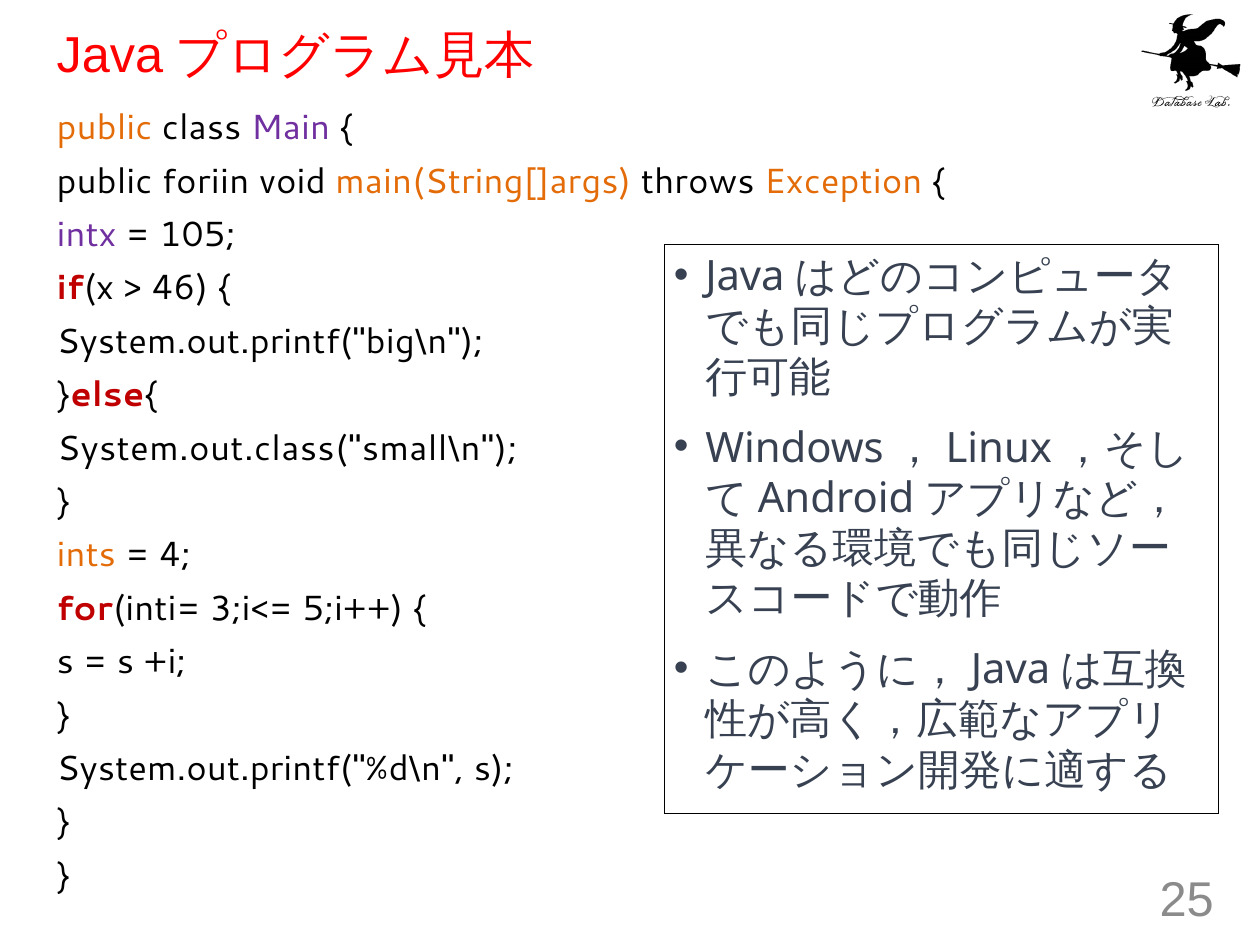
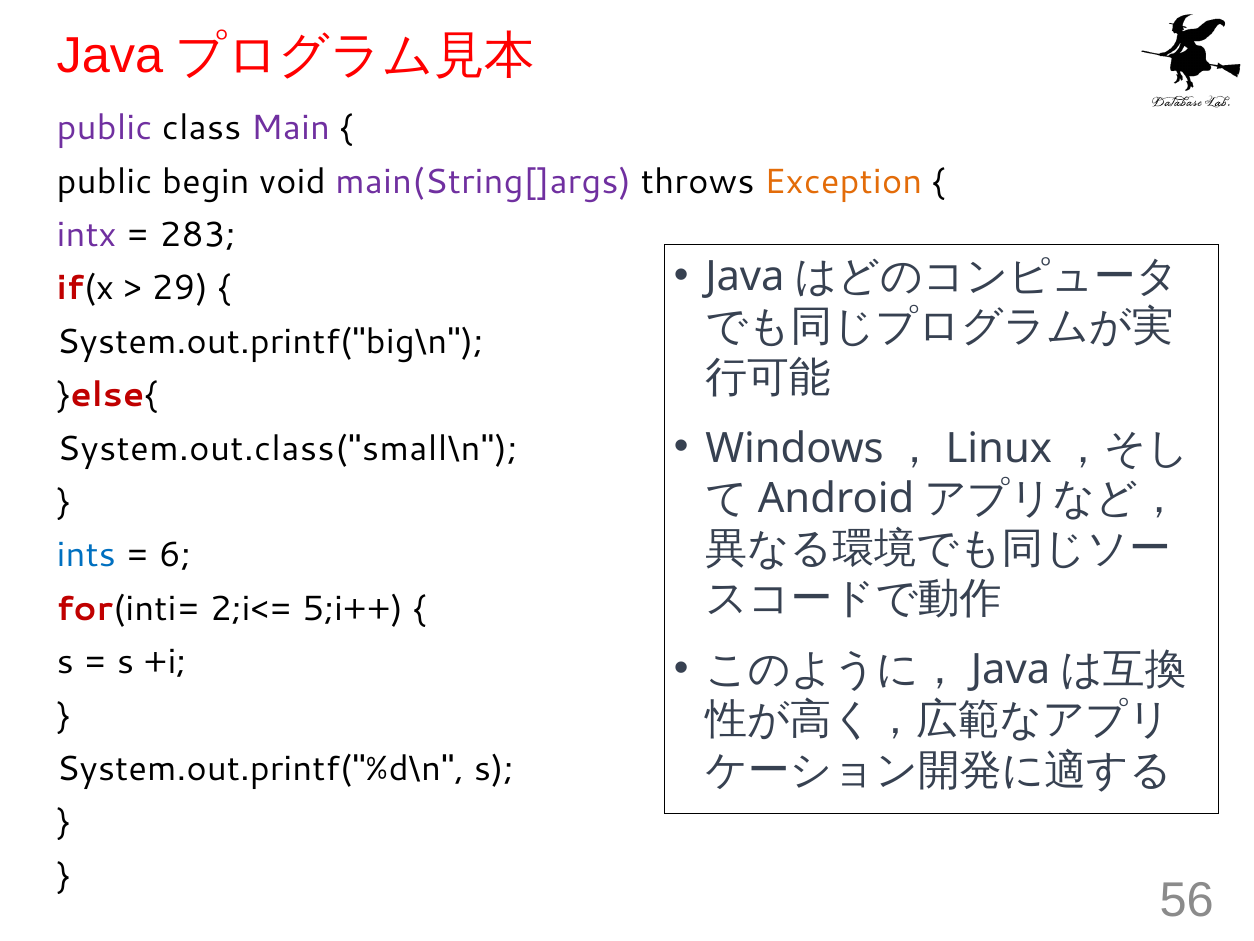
public colour: orange -> purple (105, 128)
foriin: foriin -> begin (206, 181)
main(String[]args colour: orange -> purple (483, 181)
105: 105 -> 283 (197, 235)
46: 46 -> 29 (180, 288)
ints colour: orange -> blue (86, 555)
4: 4 -> 6 (175, 555)
3;i<=: 3;i<= -> 2;i<= (251, 608)
25: 25 -> 56 (1187, 900)
